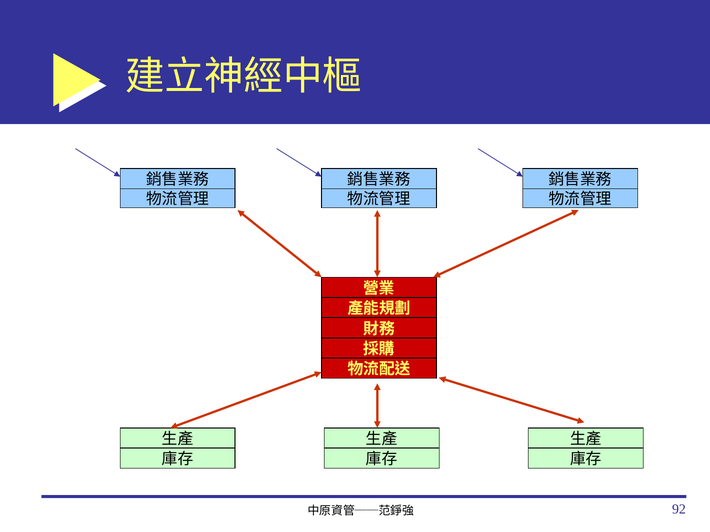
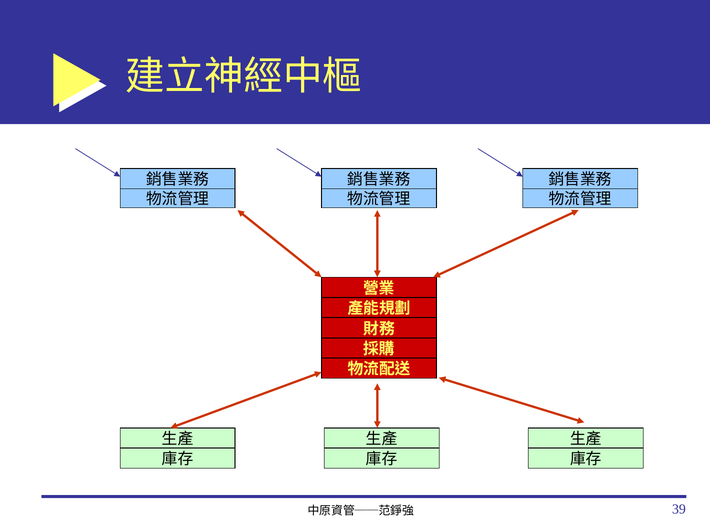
92: 92 -> 39 (679, 510)
